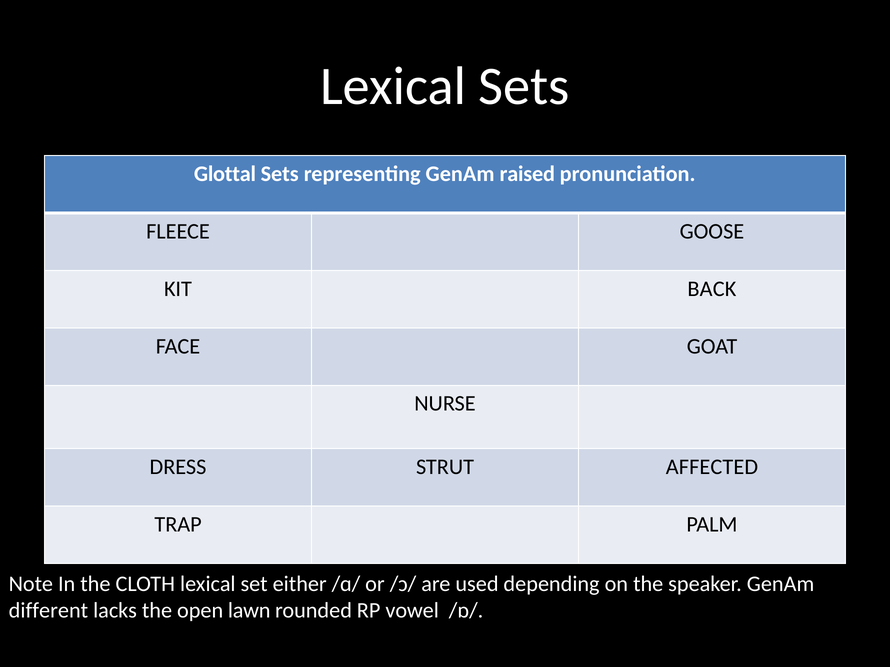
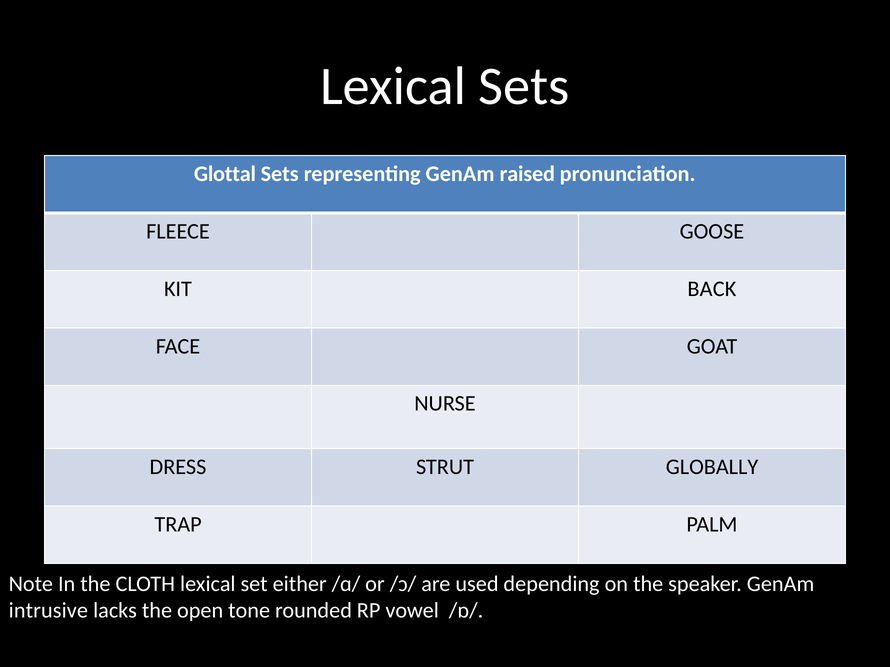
AFFECTED: AFFECTED -> GLOBALLY (712, 467)
different: different -> intrusive (48, 611)
lawn: lawn -> tone (249, 611)
